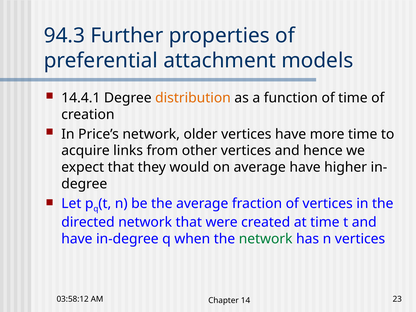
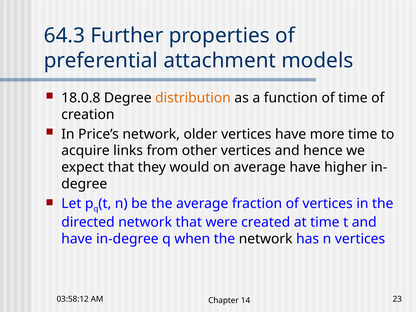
94.3: 94.3 -> 64.3 (64, 36)
14.4.1: 14.4.1 -> 18.0.8 (81, 98)
network colour: green -> black (266, 239)
